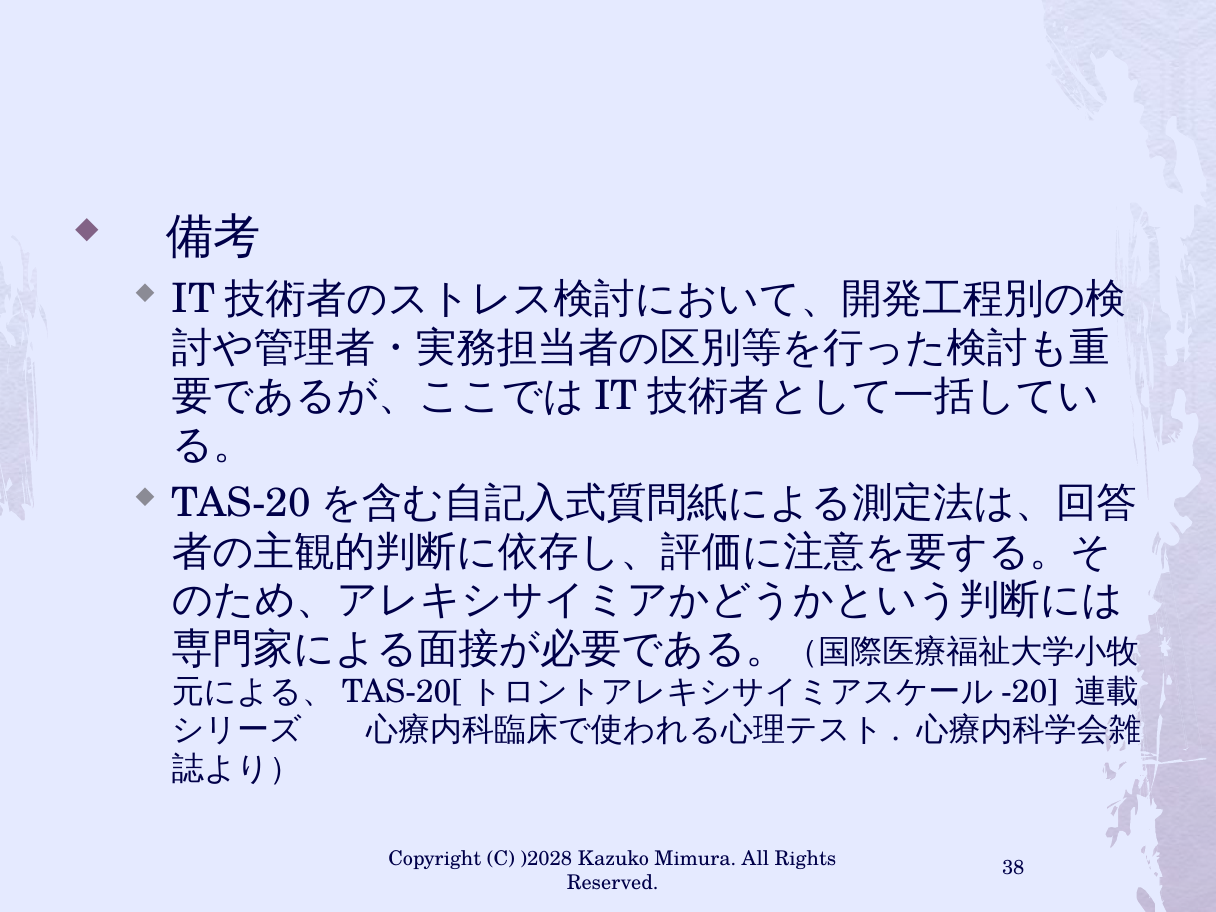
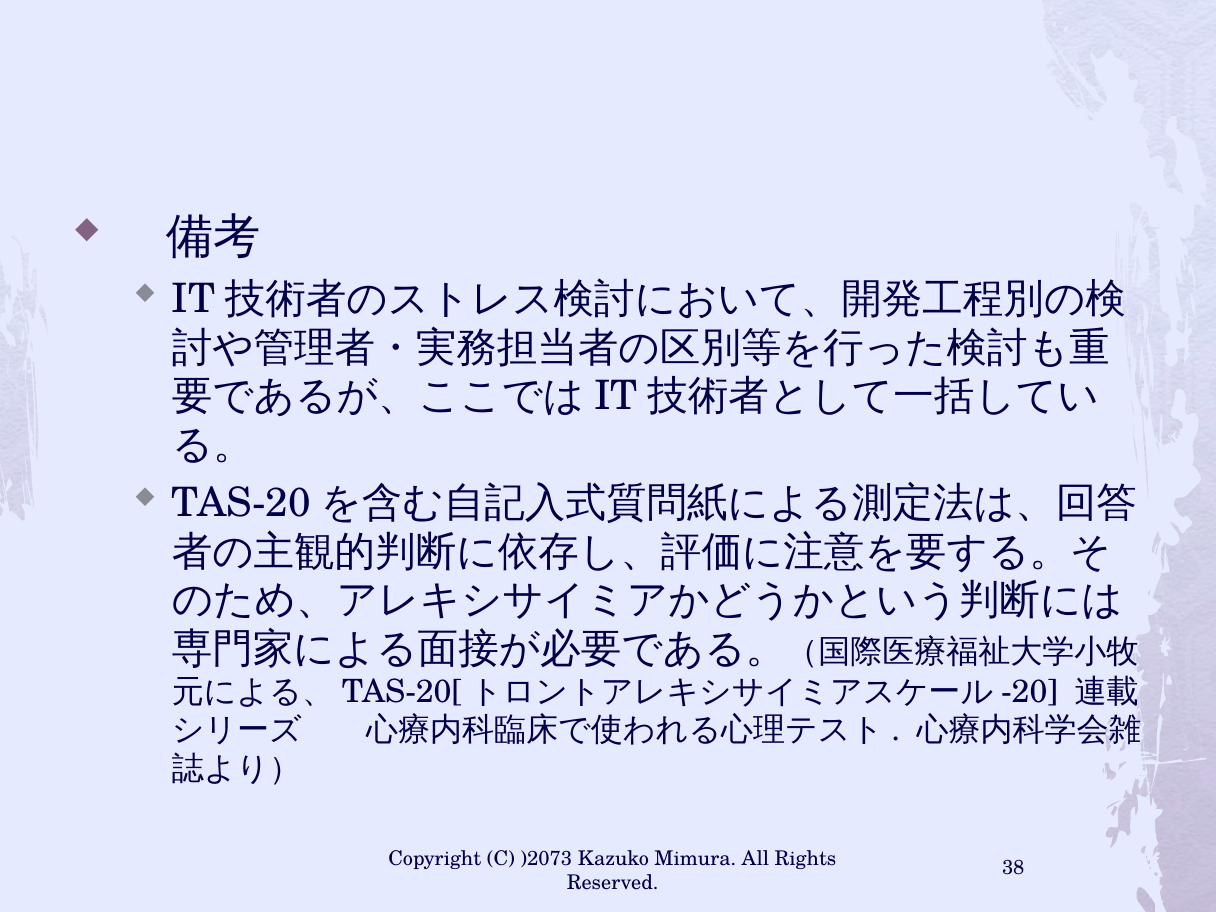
)2028: )2028 -> )2073 (546, 859)
